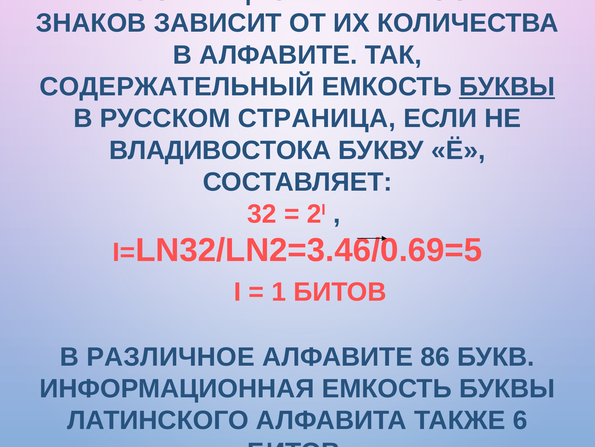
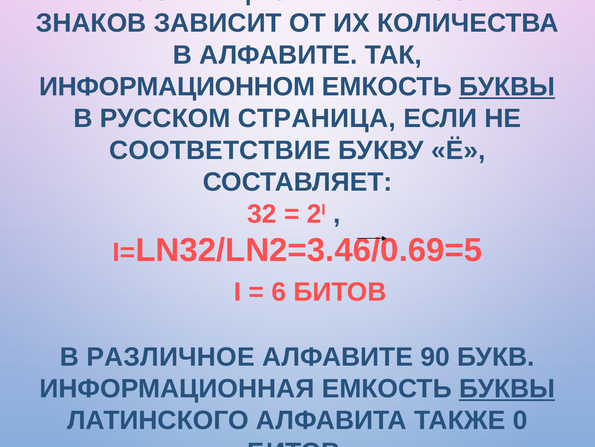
СОДЕРЖАТЕЛЬНЫЙ: СОДЕРЖАТЕЛЬНЫЙ -> ИНФОРМАЦИОННОМ (177, 87)
ВЛАДИВОСТОКА: ВЛАДИВОСТОКА -> СООТВЕТСТВИЕ (220, 150)
1: 1 -> 6 (279, 292)
86: 86 -> 90 (435, 356)
БУКВЫ underline: none -> present (507, 388)
6: 6 -> 0 (520, 420)
